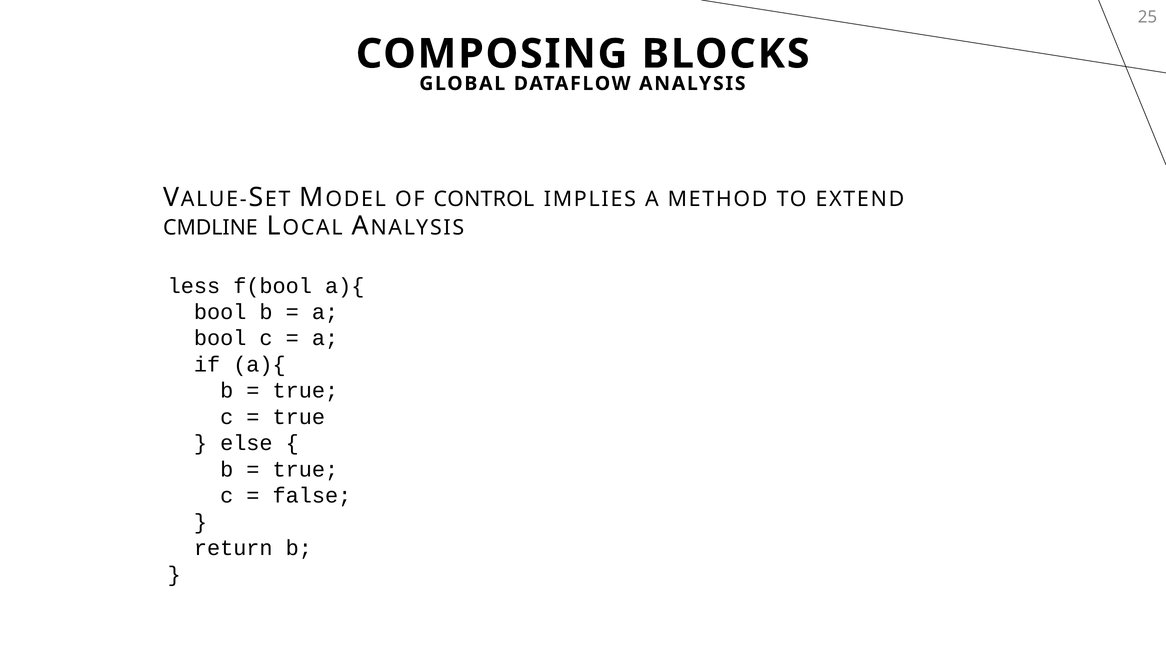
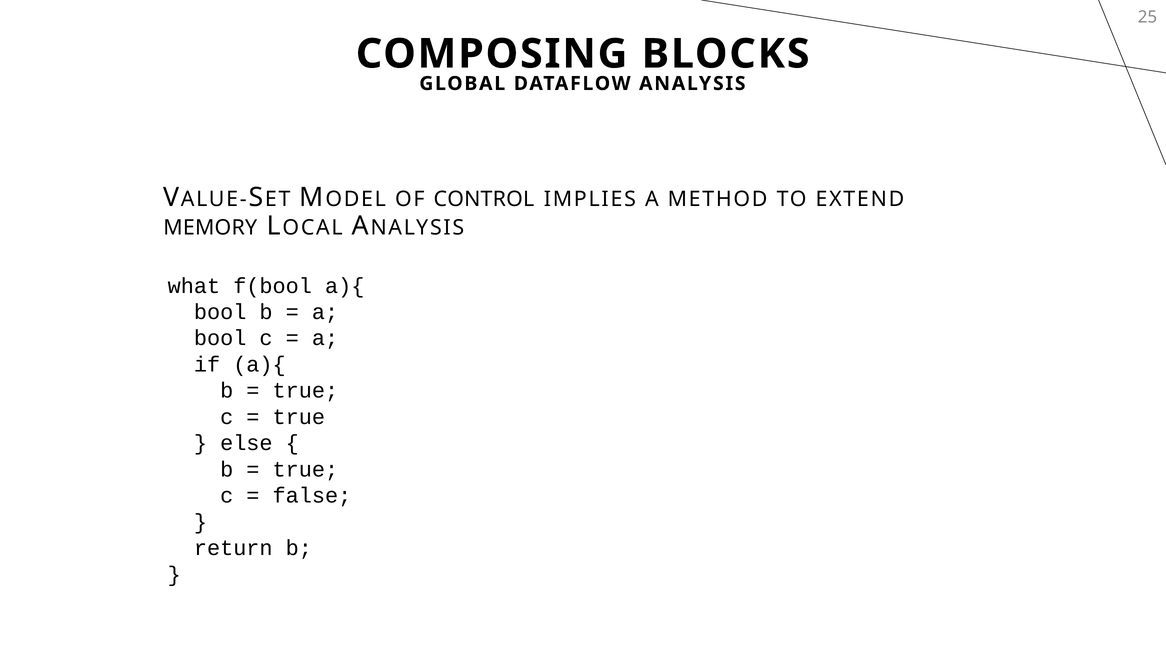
CMDLINE: CMDLINE -> MEMORY (210, 228)
less: less -> what (194, 286)
